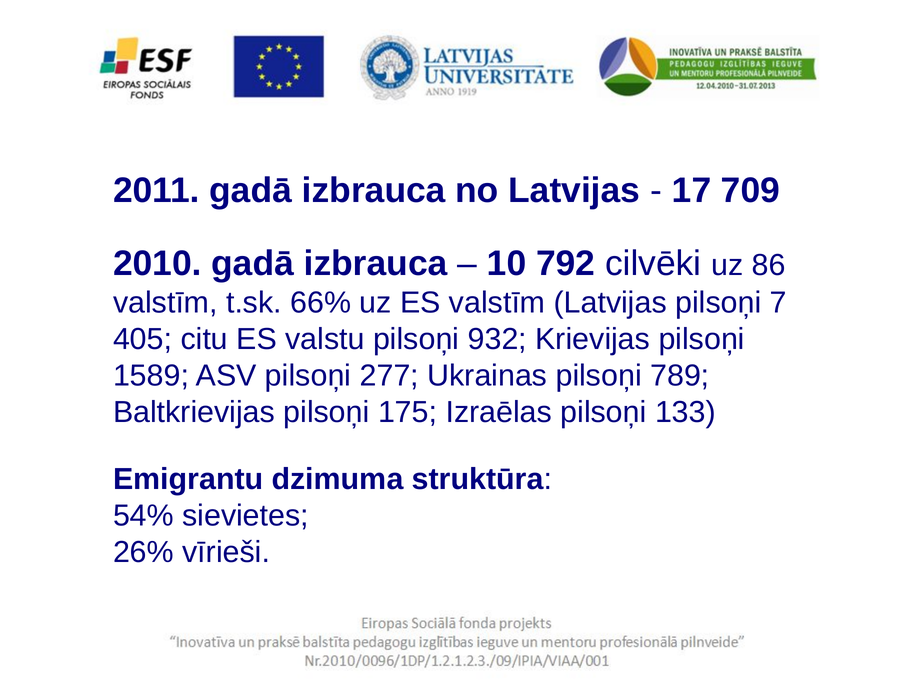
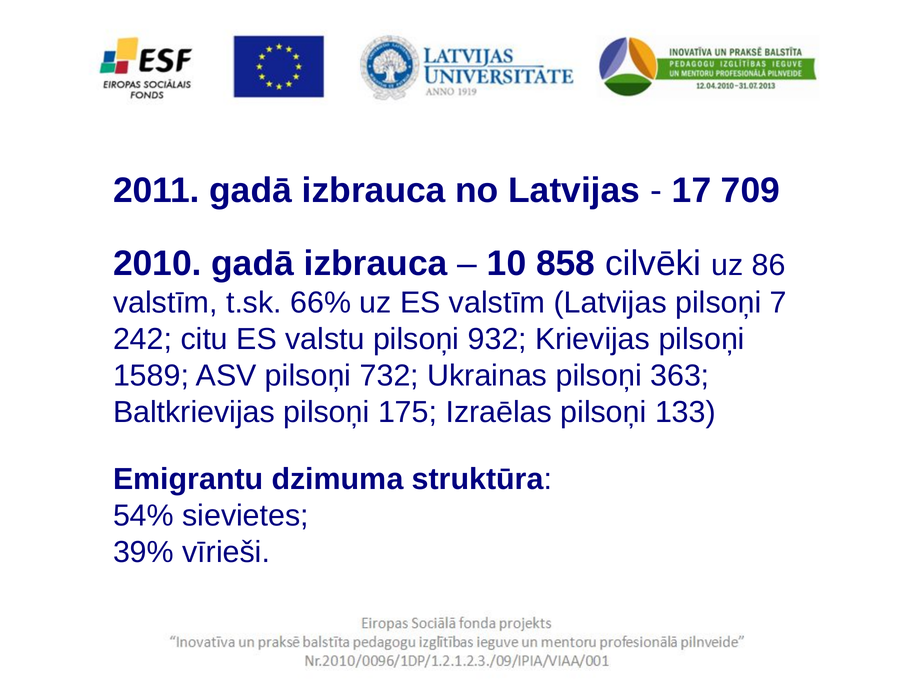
792: 792 -> 858 (566, 264)
405: 405 -> 242 (143, 339)
277: 277 -> 732 (389, 376)
789: 789 -> 363 (680, 376)
26%: 26% -> 39% (143, 552)
